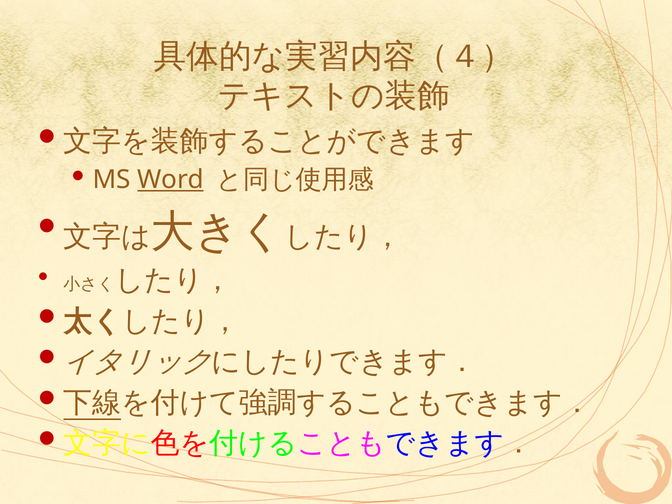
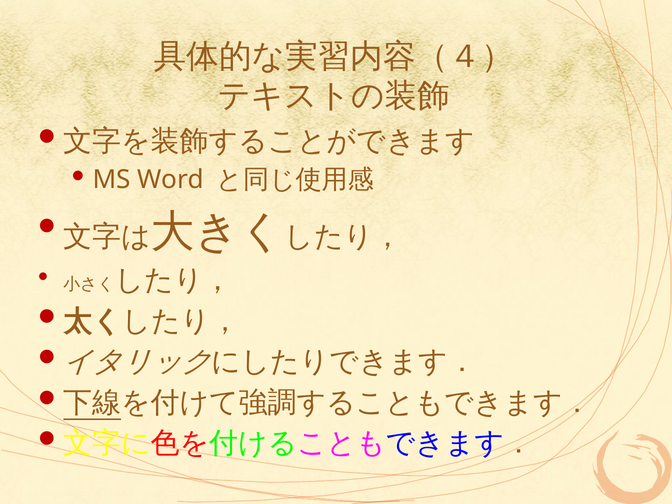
Word underline: present -> none (171, 179)
